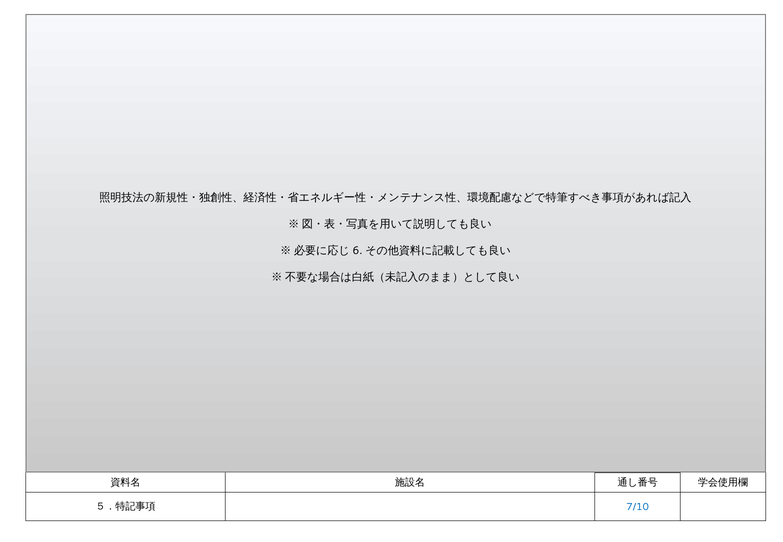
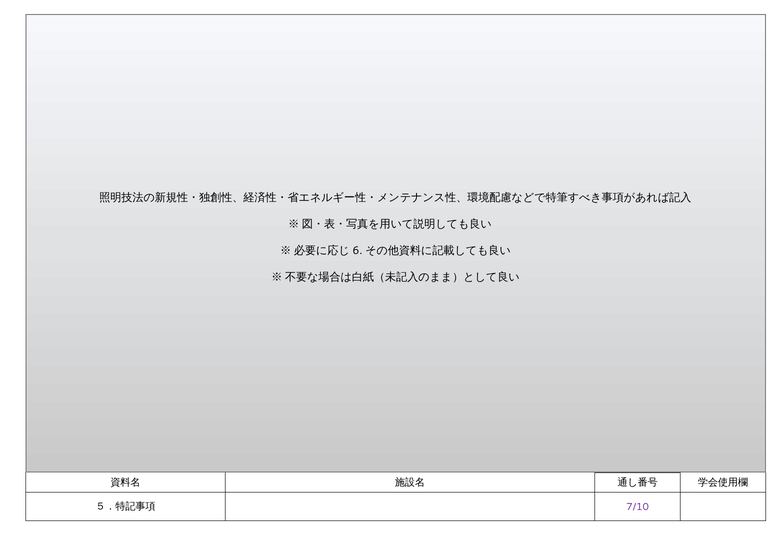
7/10 colour: blue -> purple (638, 507)
